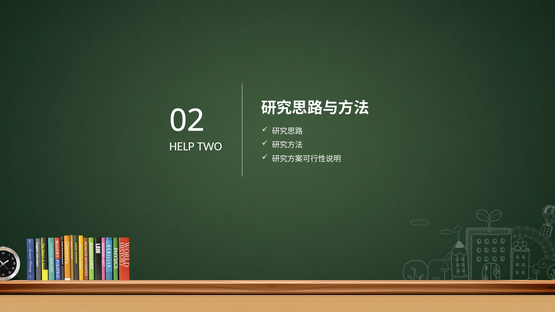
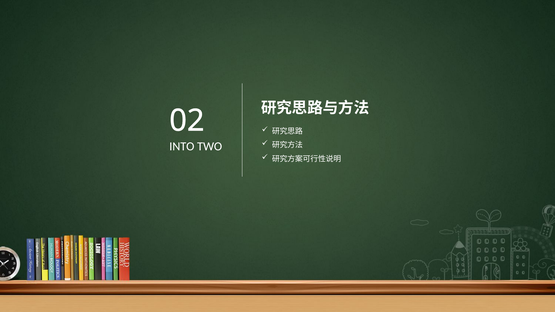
HELP: HELP -> INTO (182, 147)
